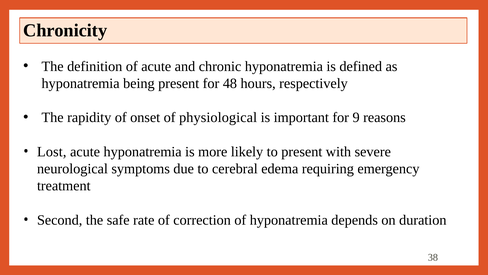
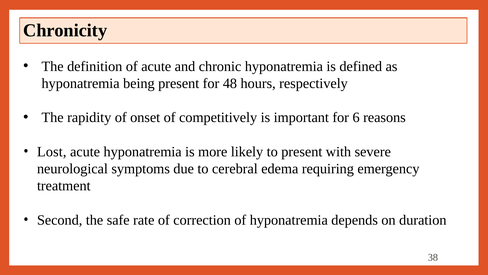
physiological: physiological -> competitively (218, 117)
9: 9 -> 6 (356, 117)
